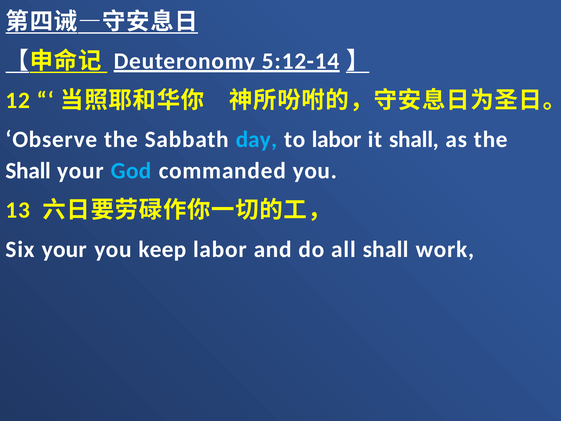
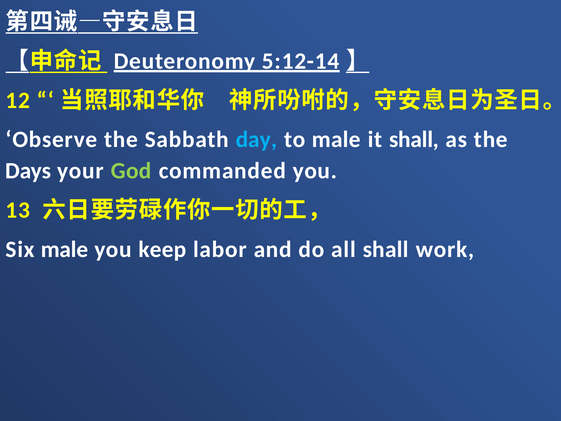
to labor: labor -> male (336, 139)
Shall: Shall -> Days (28, 171)
God colour: light blue -> light green (131, 171)
Six your: your -> male (65, 249)
